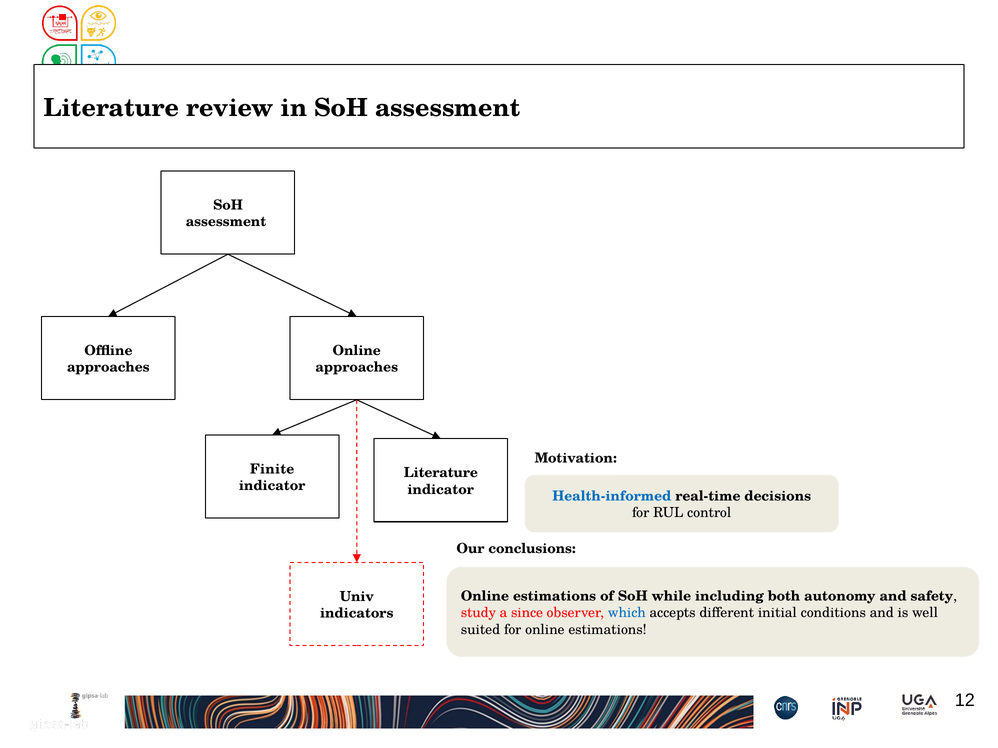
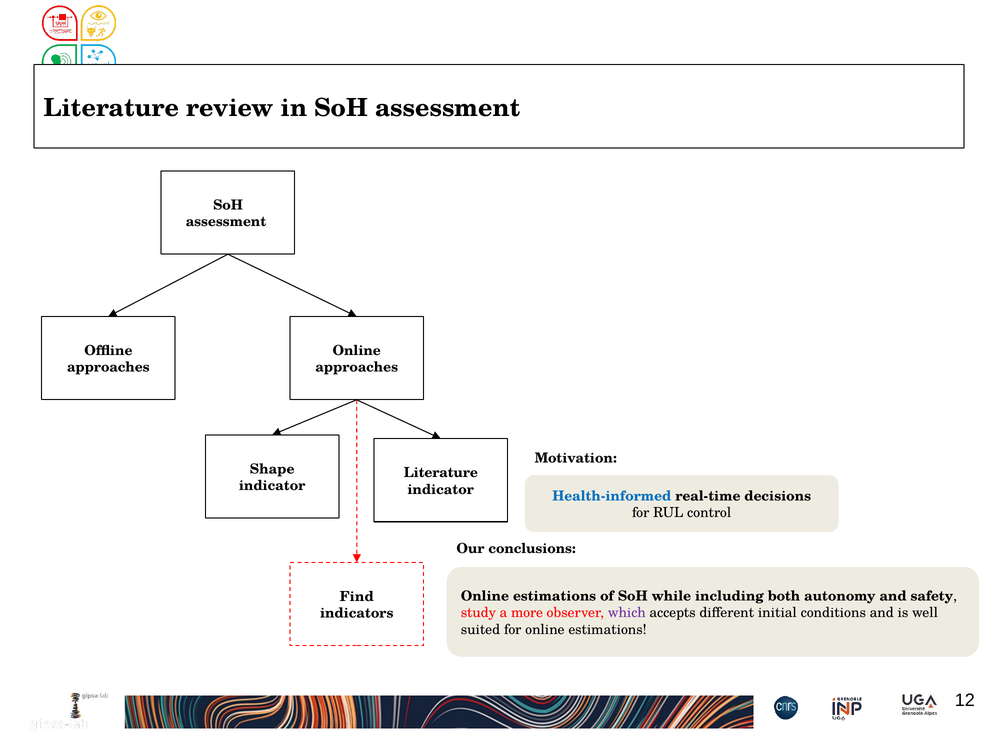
Finite: Finite -> Shape (272, 469)
Univ: Univ -> Find (357, 597)
since: since -> more (527, 613)
which colour: blue -> purple (627, 613)
